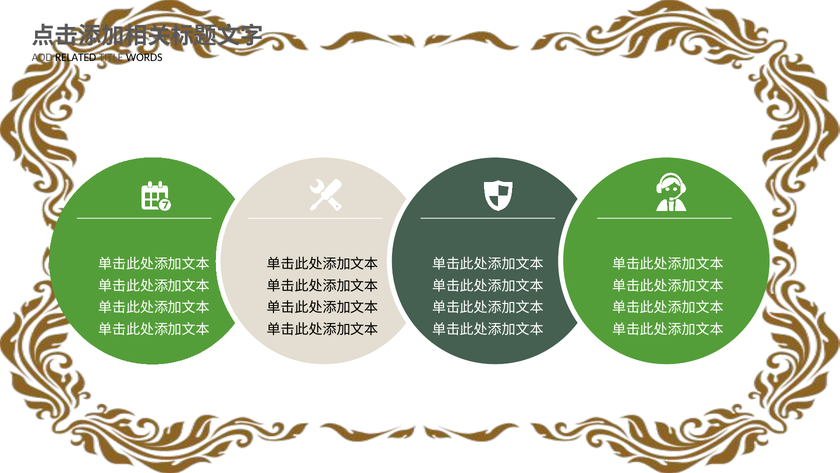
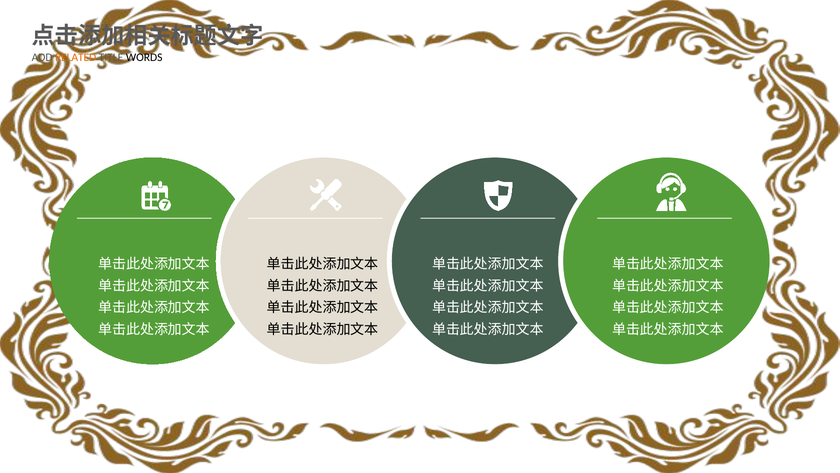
RELATED colour: black -> orange (76, 57)
